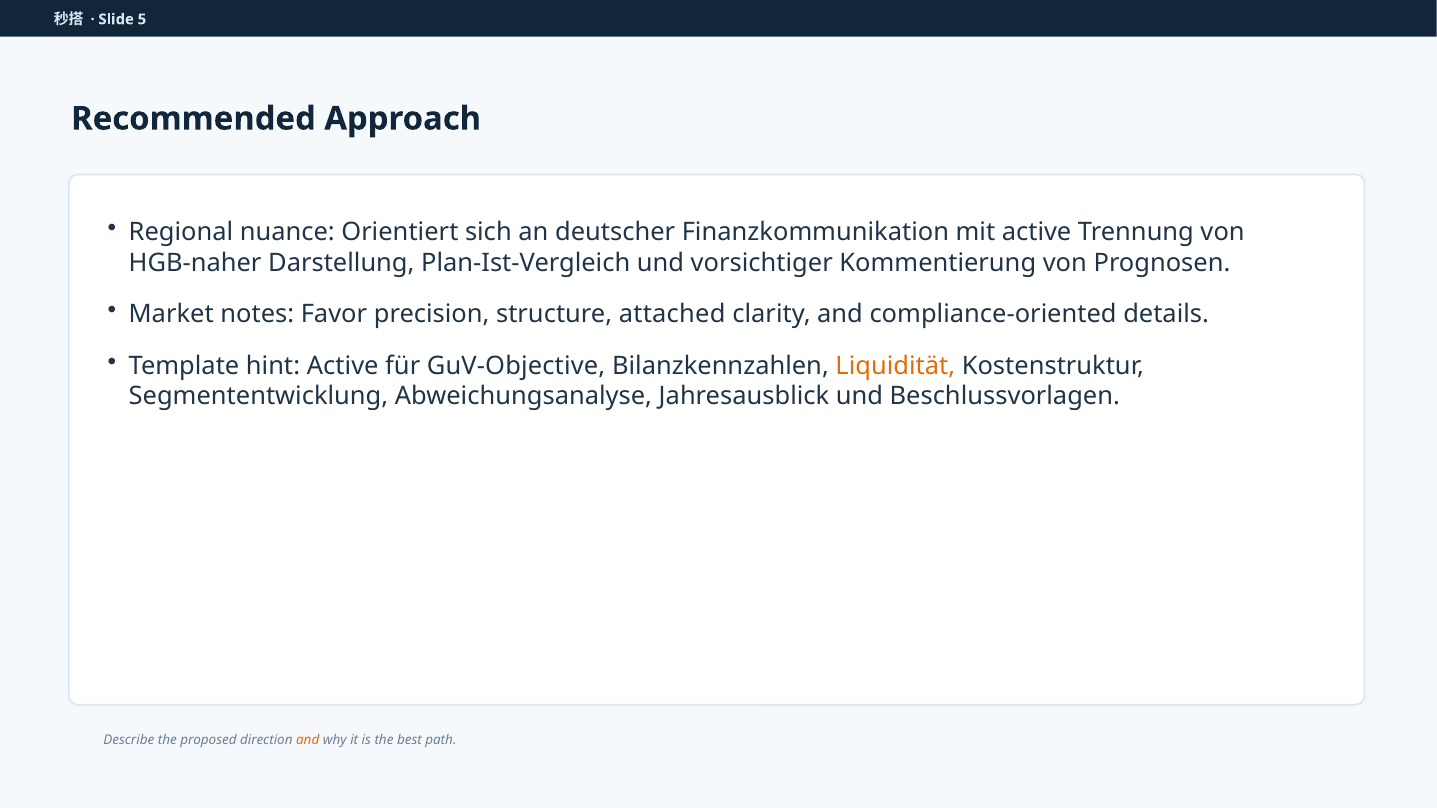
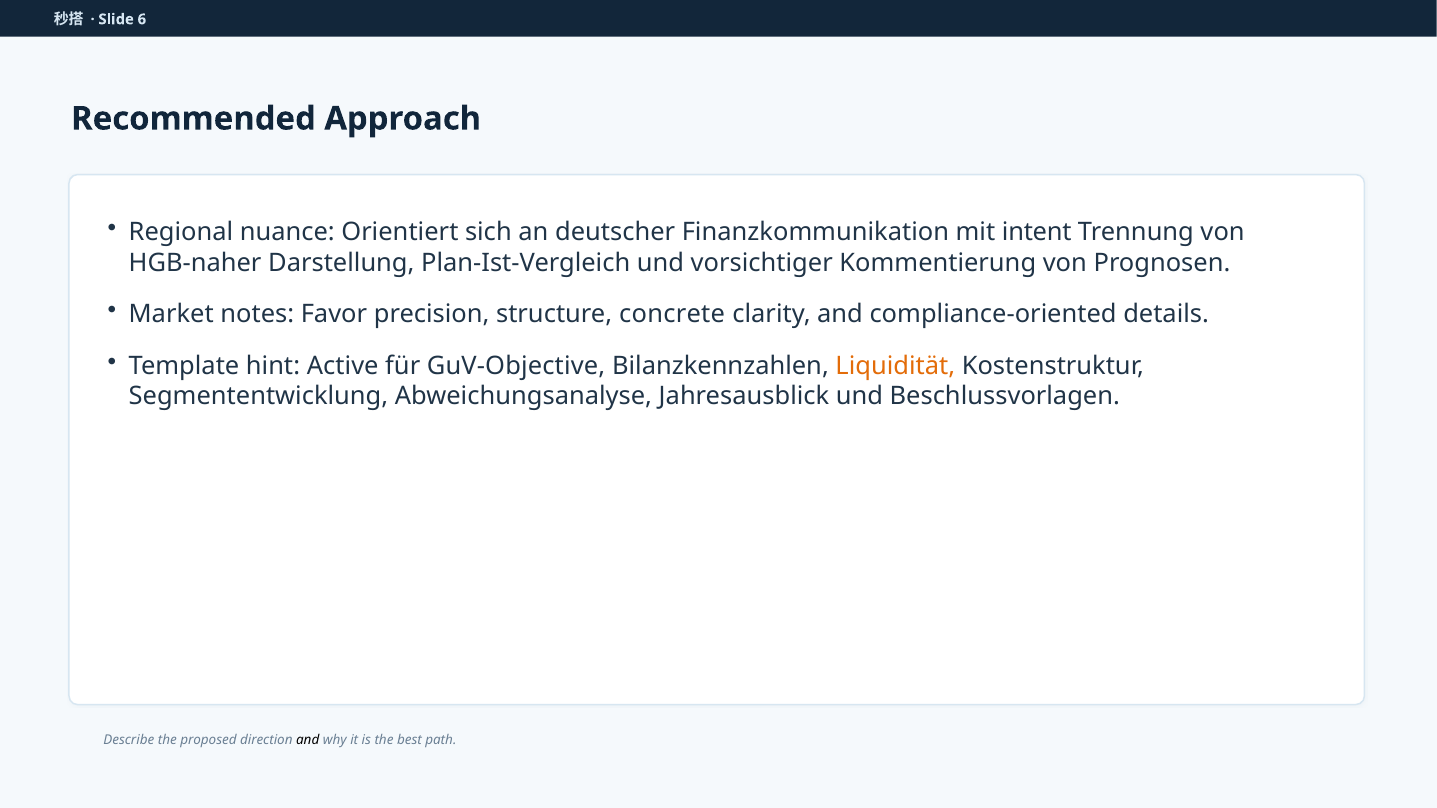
5: 5 -> 6 (142, 19)
mit active: active -> intent (1037, 233)
attached: attached -> concrete (672, 315)
and colour: orange -> black (308, 740)
